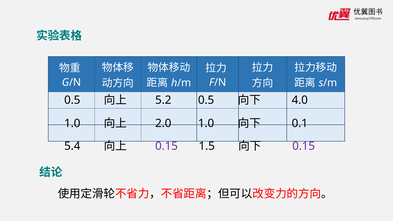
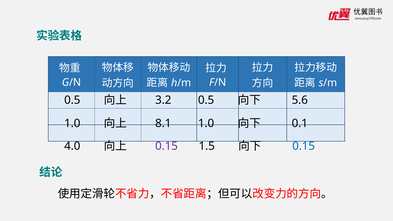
5.2: 5.2 -> 3.2 (163, 100)
4.0: 4.0 -> 5.6 (300, 100)
2.0: 2.0 -> 8.1 (163, 123)
5.4: 5.4 -> 4.0 (72, 146)
0.15 colour: purple -> blue (304, 146)
